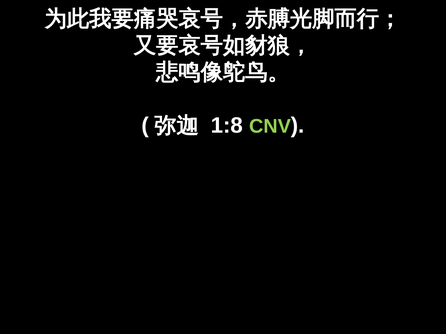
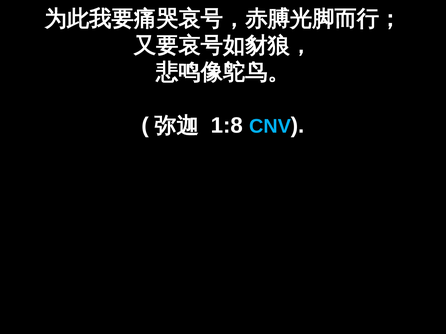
CNV colour: light green -> light blue (270, 126)
